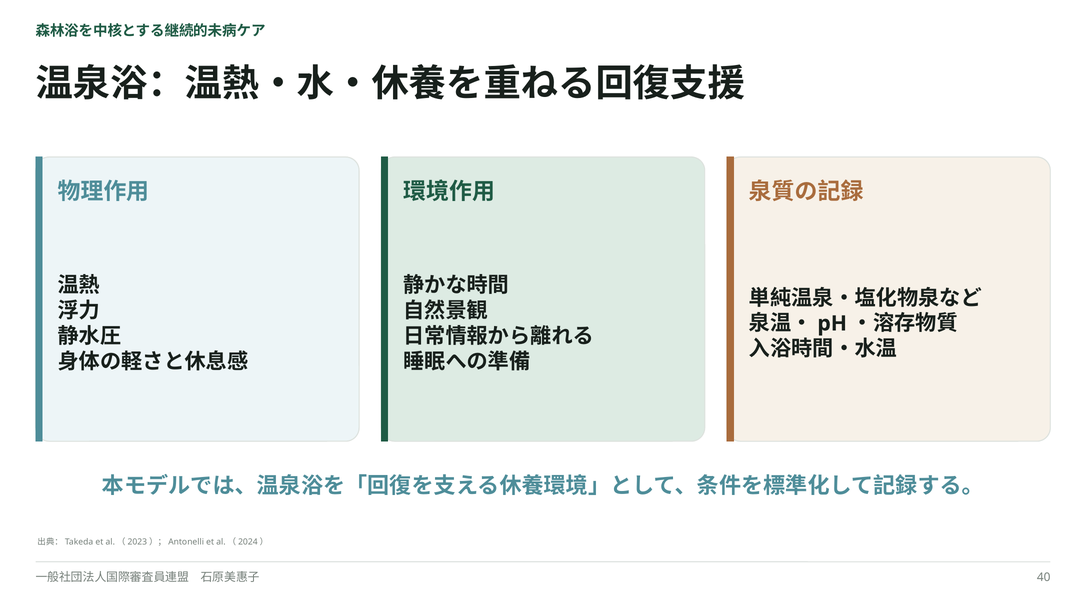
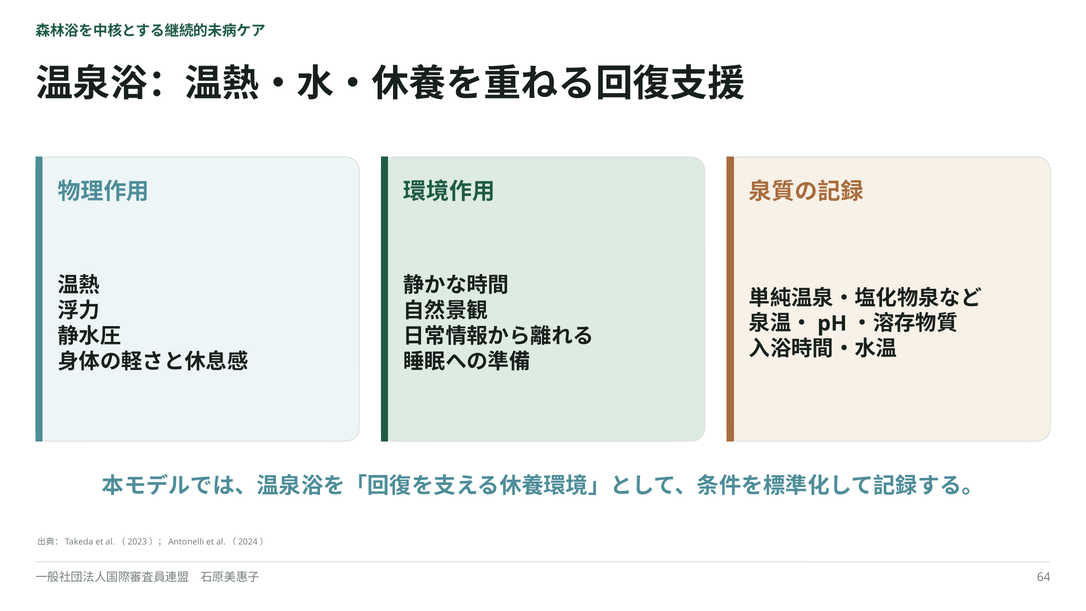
40: 40 -> 64 (1044, 577)
